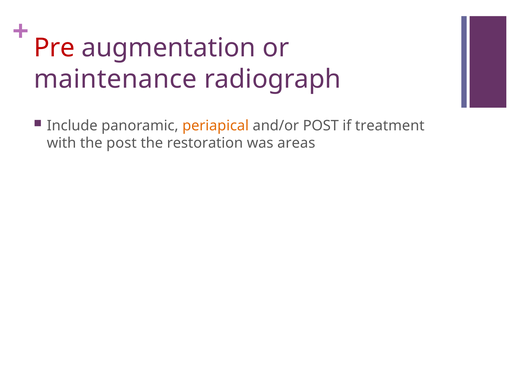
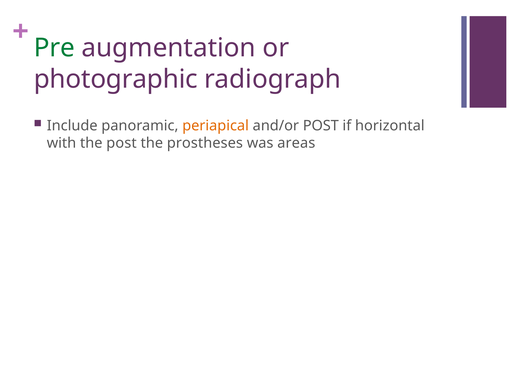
Pre colour: red -> green (54, 48)
maintenance: maintenance -> photographic (116, 79)
treatment: treatment -> horizontal (390, 126)
restoration: restoration -> prostheses (205, 143)
